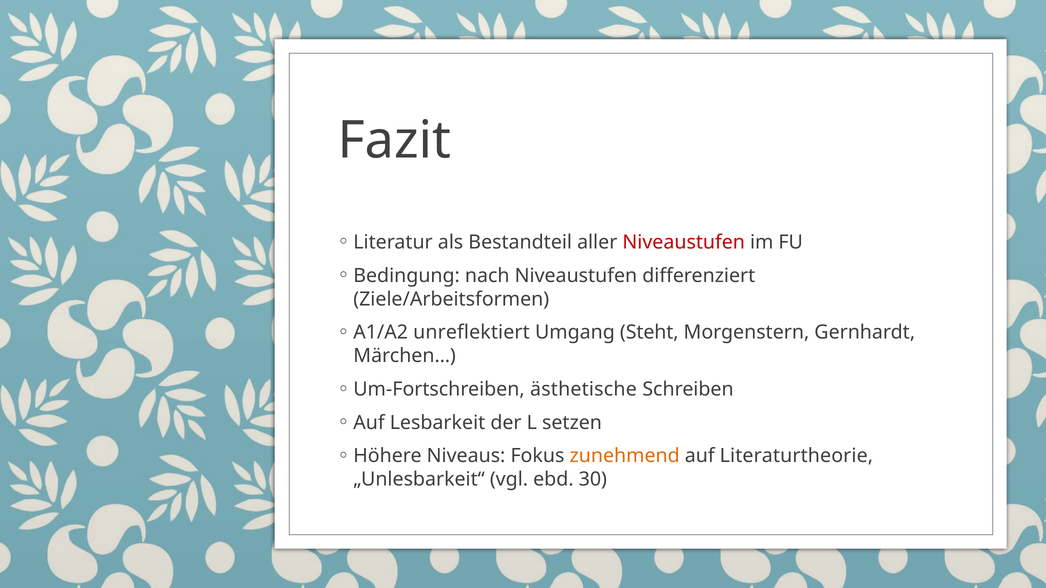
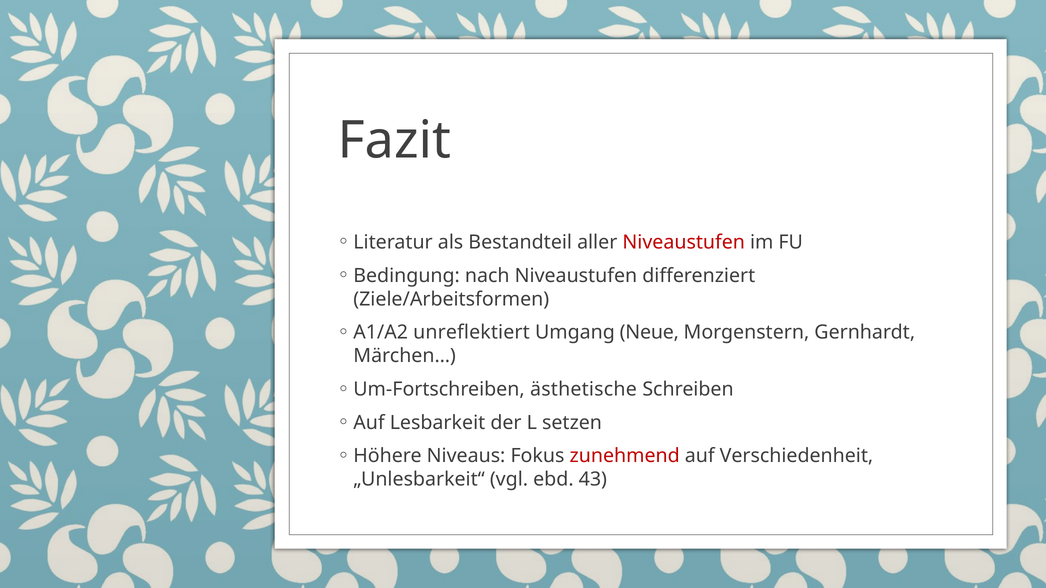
Steht: Steht -> Neue (649, 333)
zunehmend colour: orange -> red (625, 456)
Literaturtheorie: Literaturtheorie -> Verschiedenheit (796, 456)
30: 30 -> 43 (593, 480)
